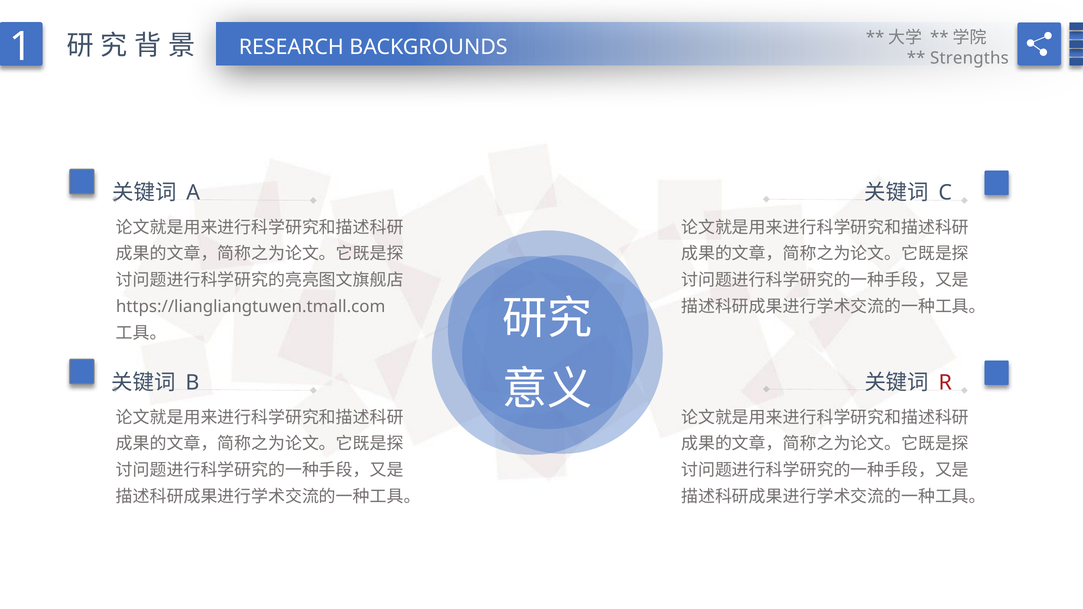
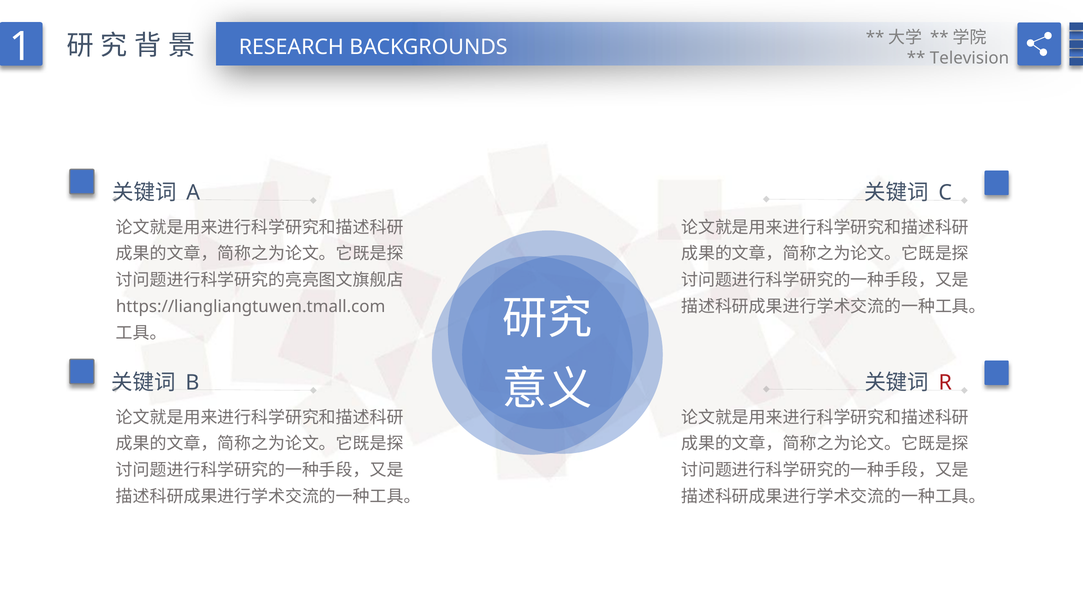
Strengths: Strengths -> Television (970, 58)
